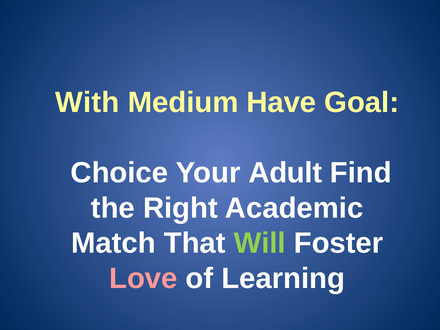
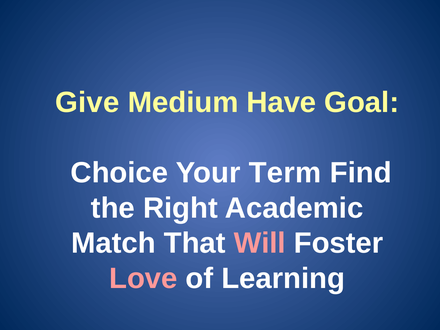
With: With -> Give (87, 102)
Adult: Adult -> Term (285, 173)
Will colour: light green -> pink (260, 243)
